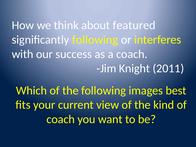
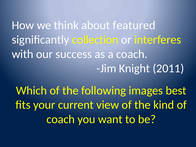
significantly following: following -> collection (95, 40)
